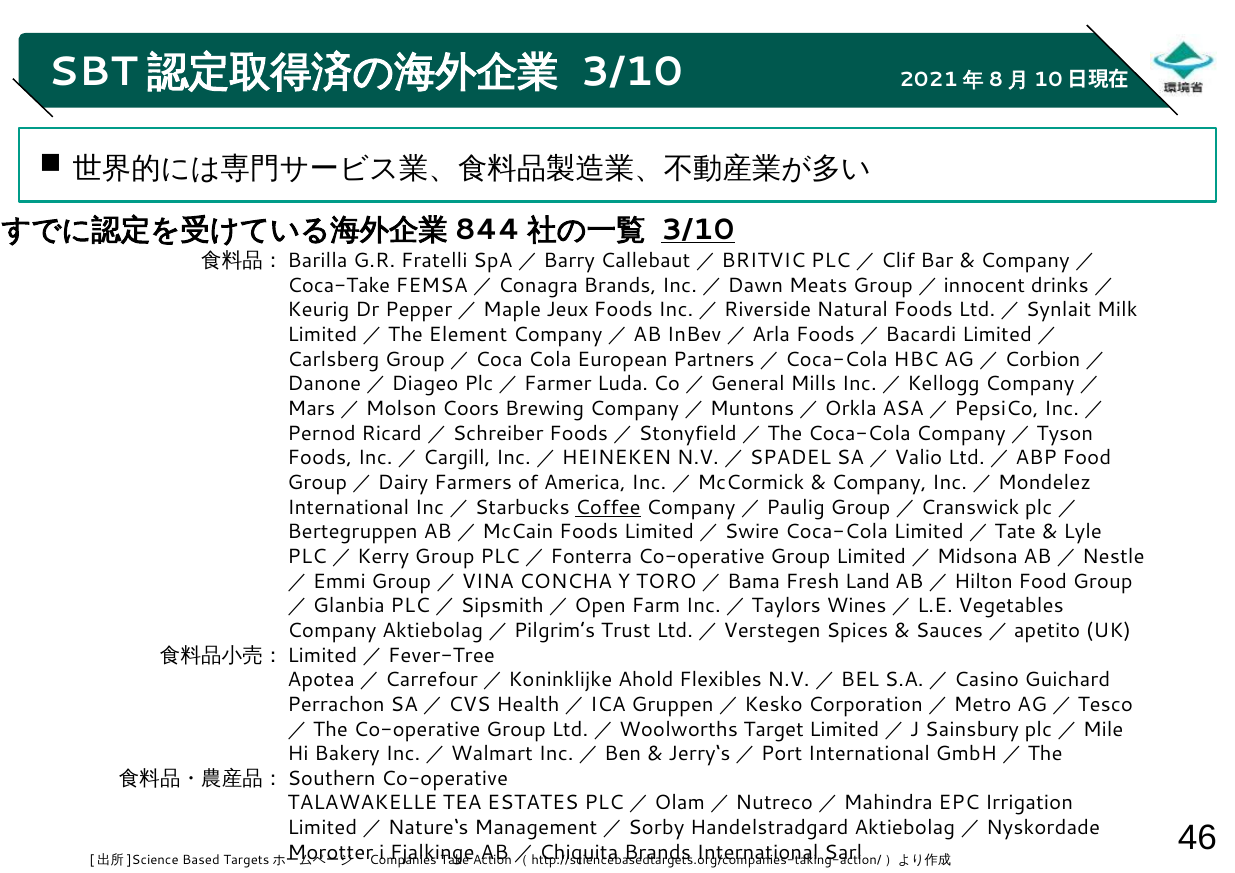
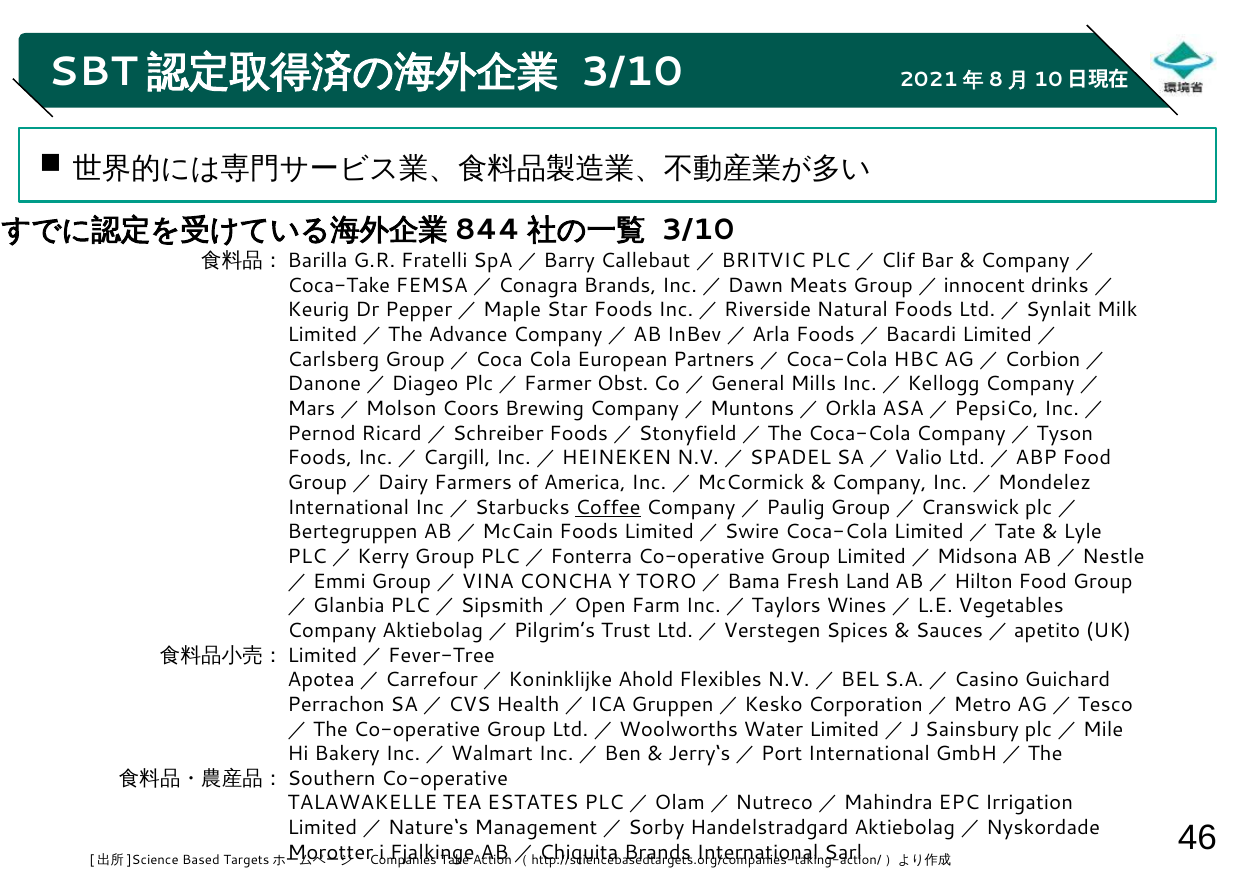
3/10 underline: present -> none (698, 230)
Jeux: Jeux -> Star (567, 310)
Element: Element -> Advance (468, 335)
Luda: Luda -> Obst (623, 384)
Target: Target -> Water (773, 729)
